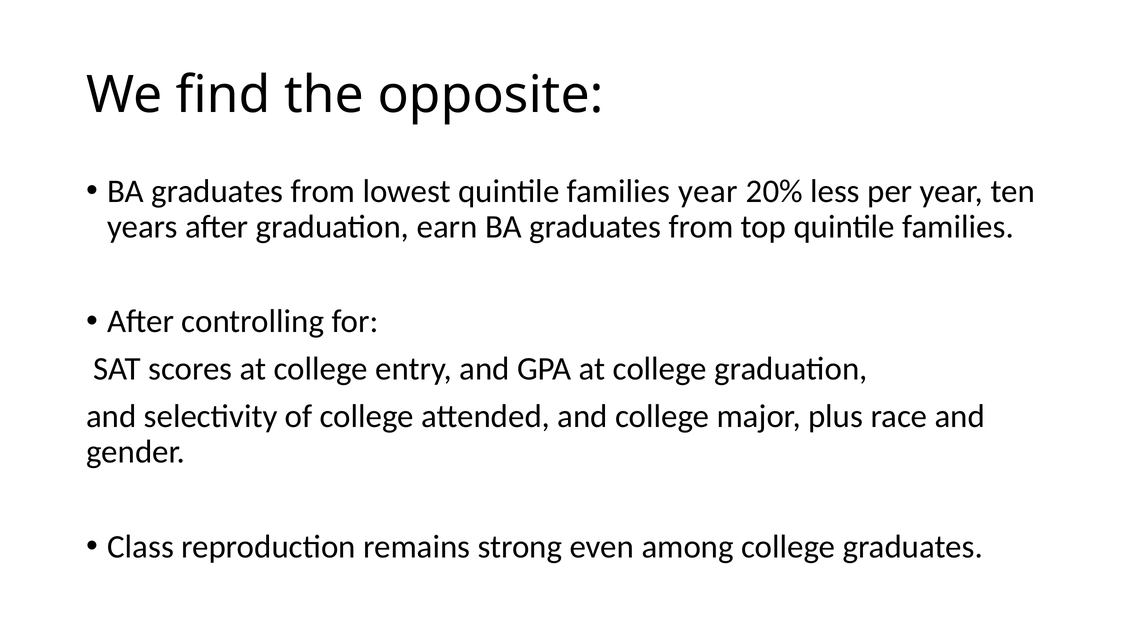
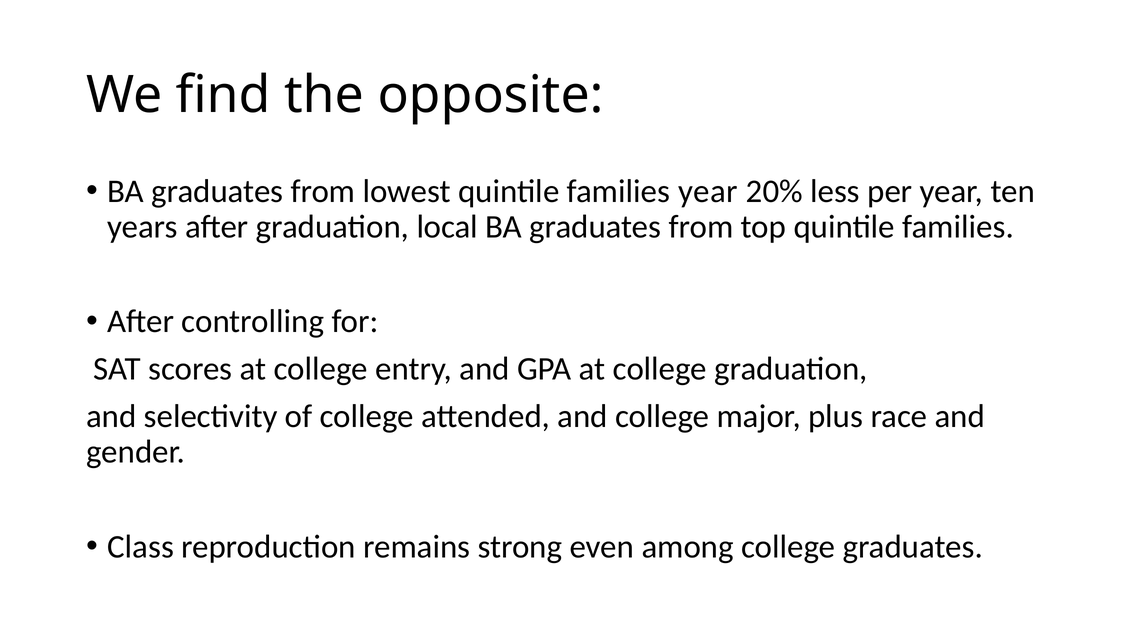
earn: earn -> local (447, 227)
